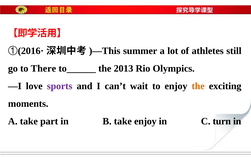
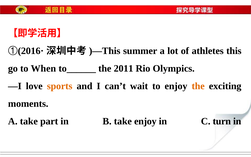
still: still -> this (234, 51)
There: There -> When (43, 68)
2013: 2013 -> 2011 (123, 68)
sports colour: purple -> orange (60, 86)
